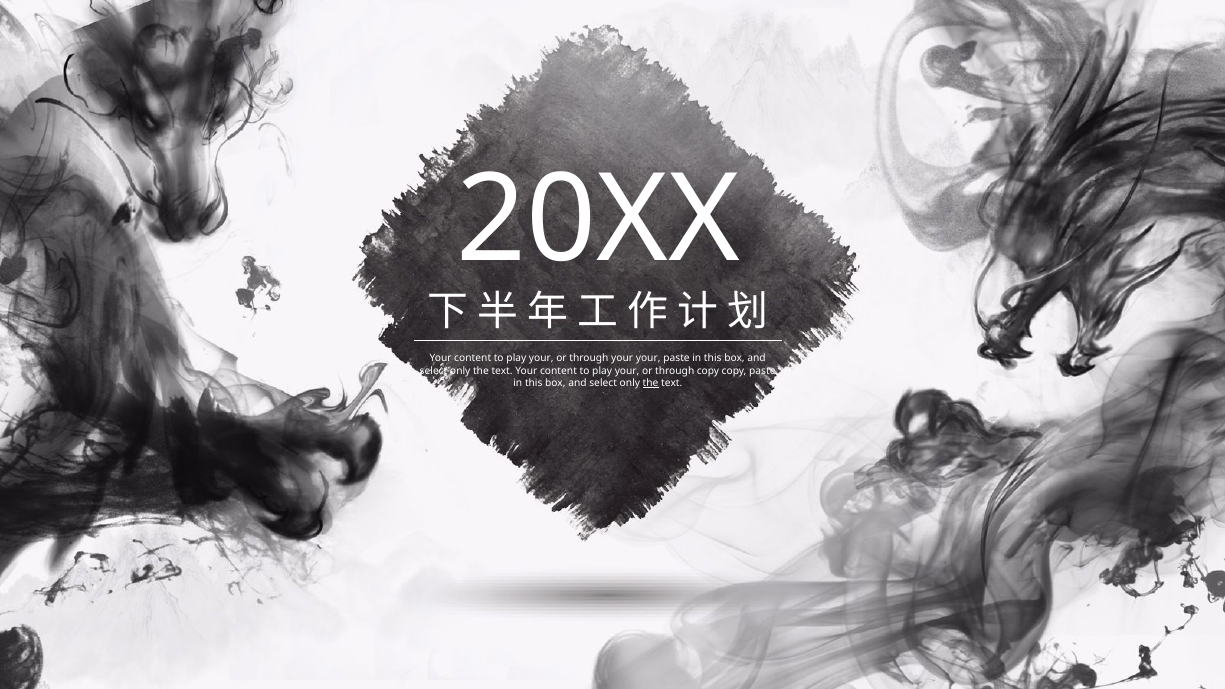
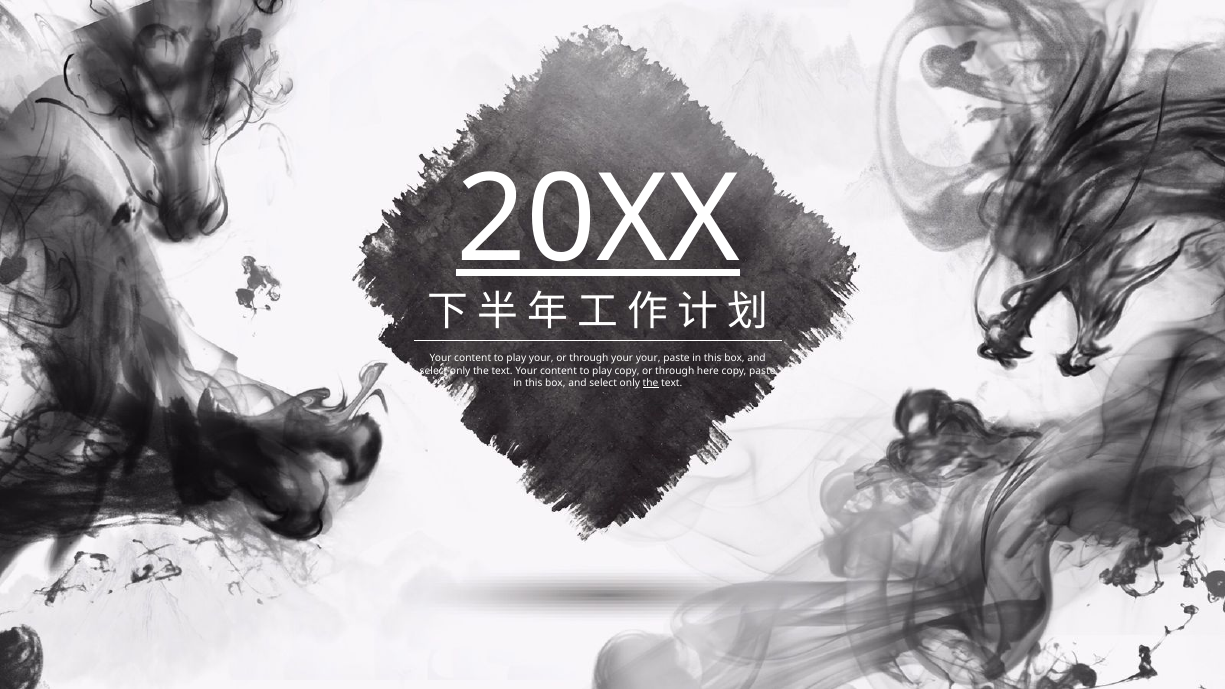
20XX underline: none -> present (598, 220)
your: your -> copy (627, 371)
through copy: copy -> here (708, 371)
